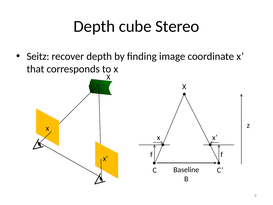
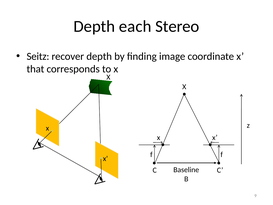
cube: cube -> each (135, 26)
